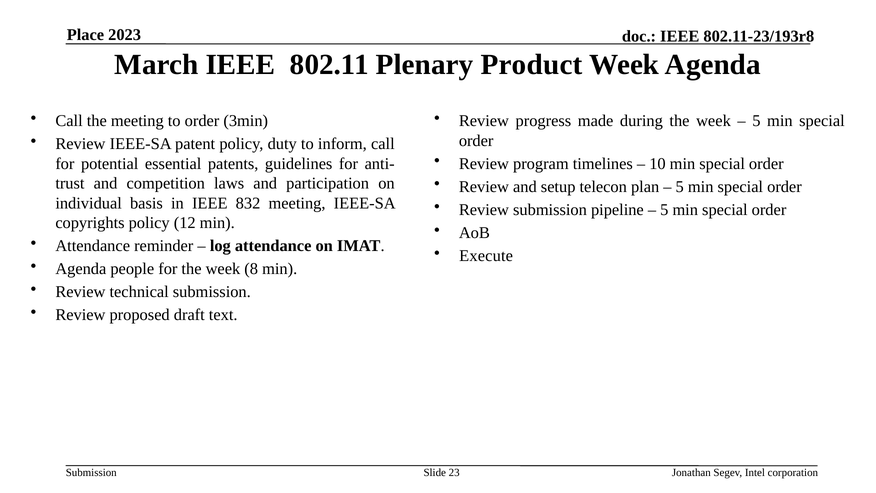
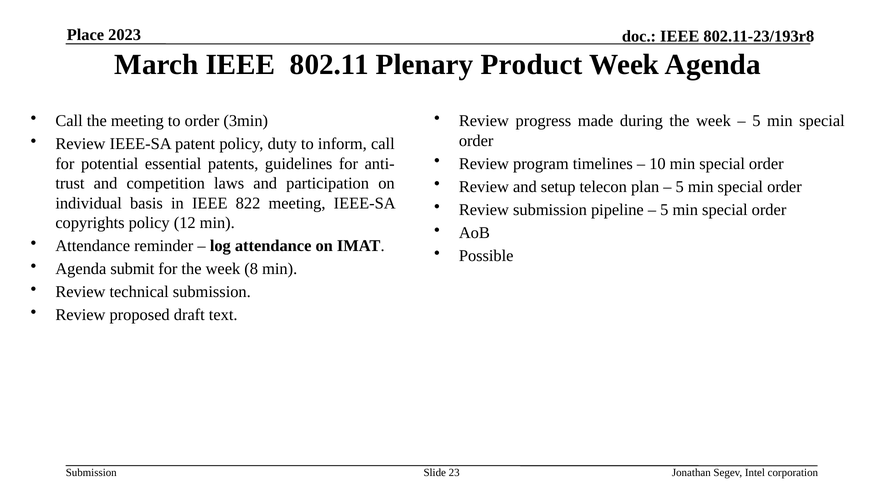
832: 832 -> 822 (248, 203)
Execute: Execute -> Possible (486, 256)
people: people -> submit (132, 269)
